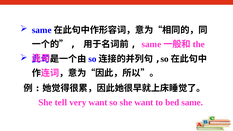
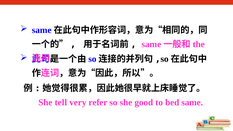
very want: want -> refer (98, 102)
she want: want -> good (144, 102)
